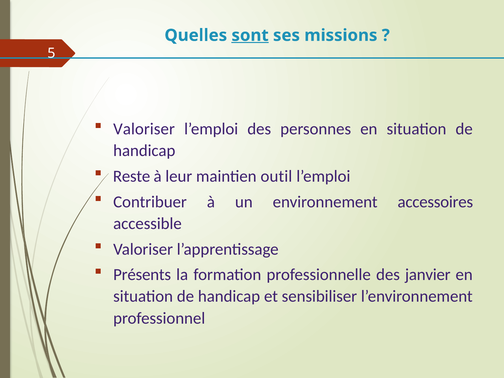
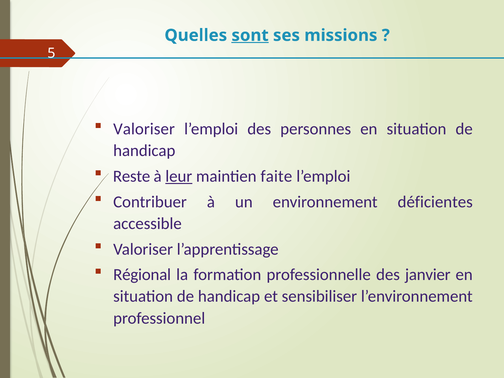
leur underline: none -> present (179, 176)
outil: outil -> faite (276, 176)
accessoires: accessoires -> déficientes (435, 202)
Présents: Présents -> Régional (142, 275)
